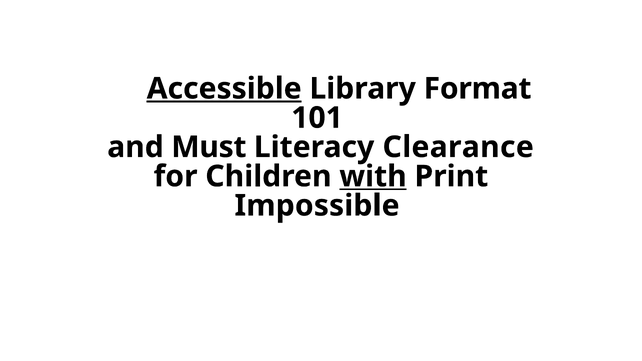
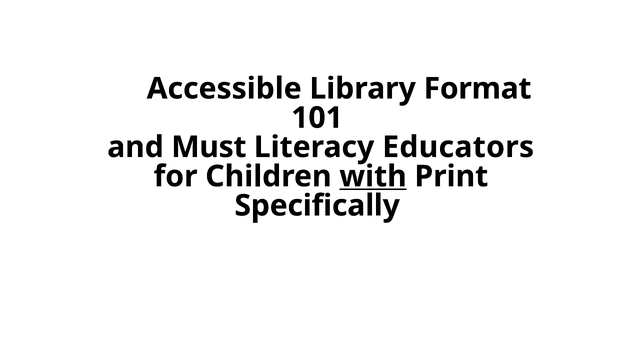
Accessible underline: present -> none (224, 89)
Clearance: Clearance -> Educators (458, 147)
Impossible: Impossible -> Specifically (317, 206)
